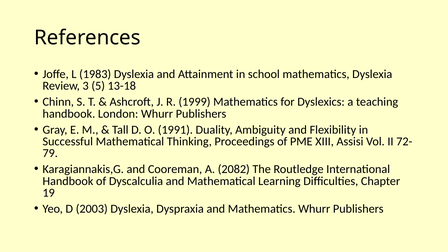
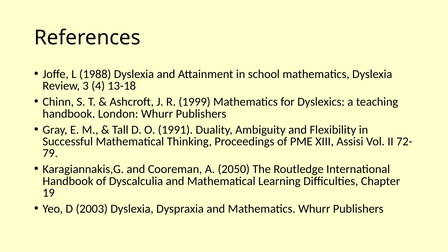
1983: 1983 -> 1988 (95, 74)
5: 5 -> 4 (98, 86)
2082: 2082 -> 2050 (234, 169)
